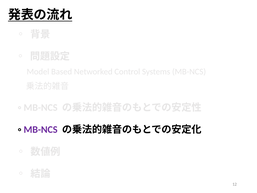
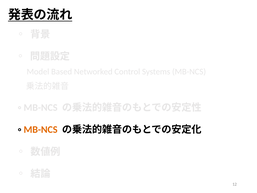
MB-NCS colour: purple -> orange (41, 129)
